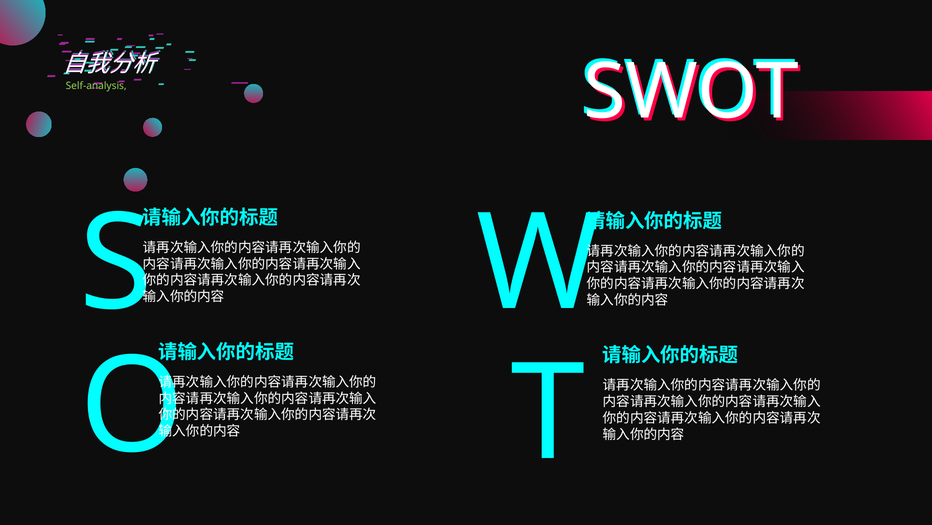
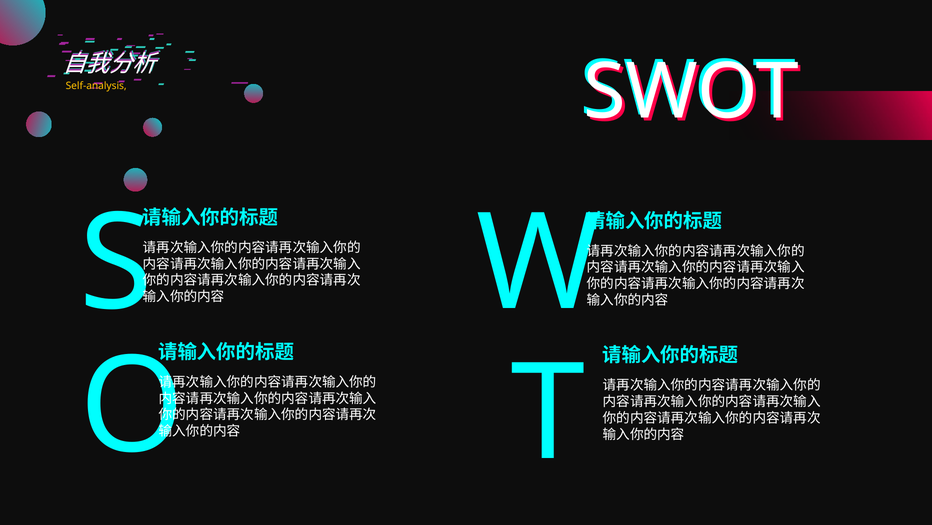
Self-analysis colour: light green -> yellow (96, 86)
